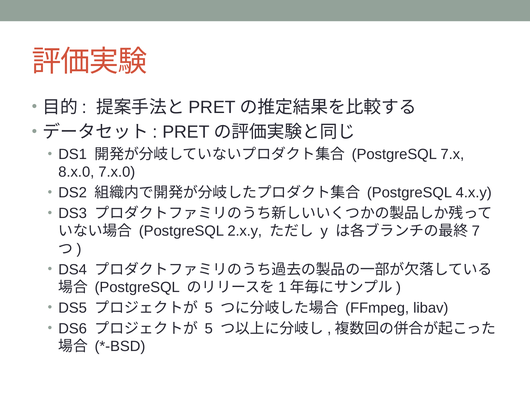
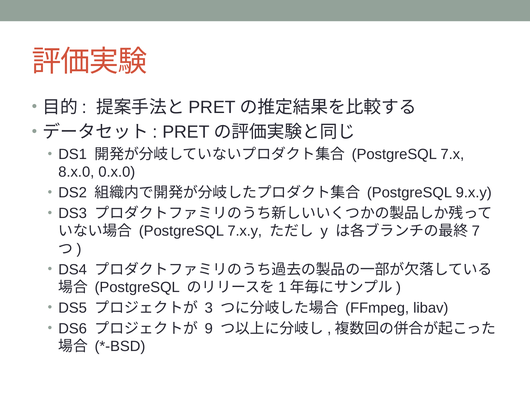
7.x.0: 7.x.0 -> 0.x.0 (117, 172)
4.x.y: 4.x.y -> 9.x.y (474, 192)
2.x.y: 2.x.y -> 7.x.y (245, 231)
5: 5 -> 3 (209, 307)
5: 5 -> 9 (209, 328)
